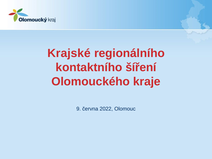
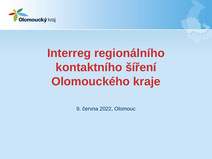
Krajské: Krajské -> Interreg (69, 53)
